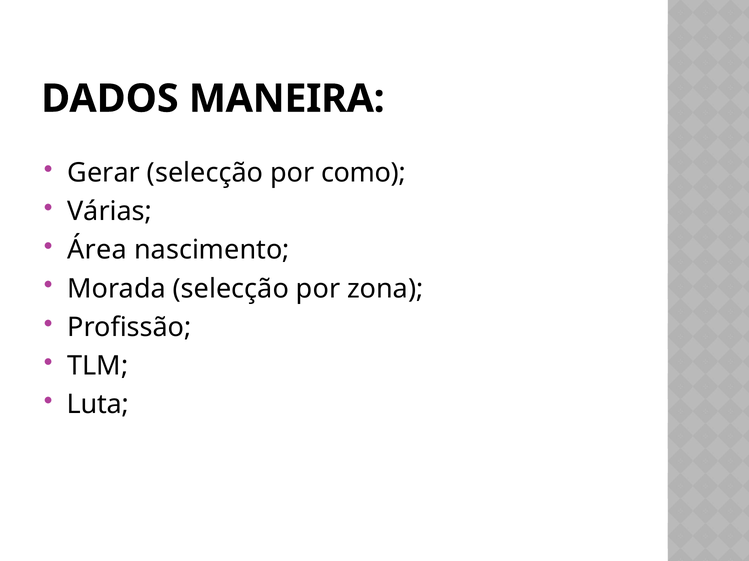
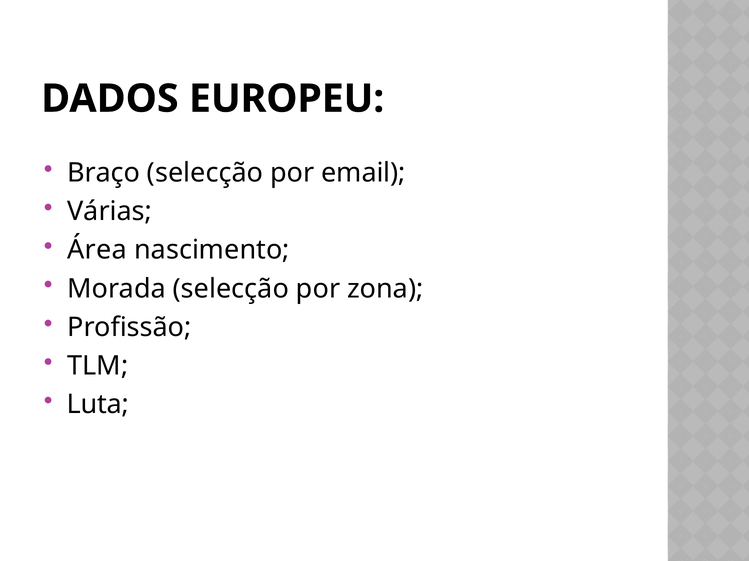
MANEIRA: MANEIRA -> EUROPEU (287, 99)
Gerar: Gerar -> Braço (104, 173)
como: como -> email (363, 173)
